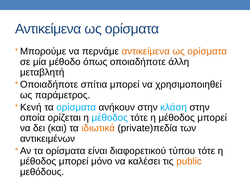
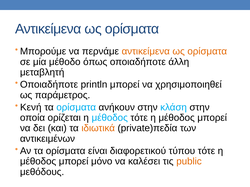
σπίτια: σπίτια -> println (94, 85)
